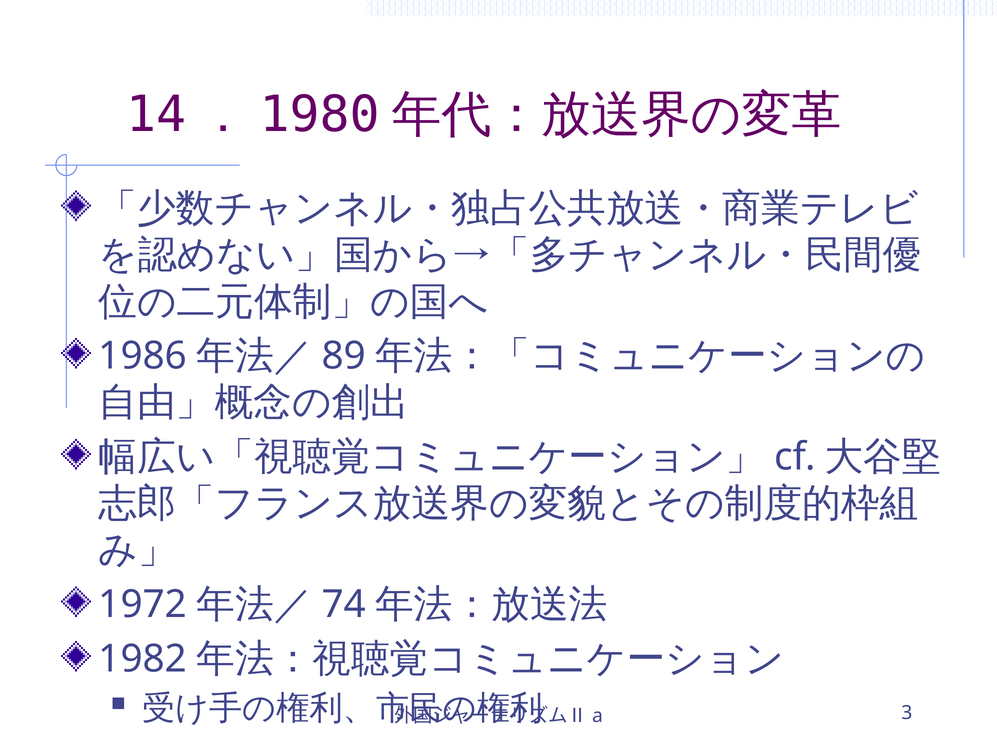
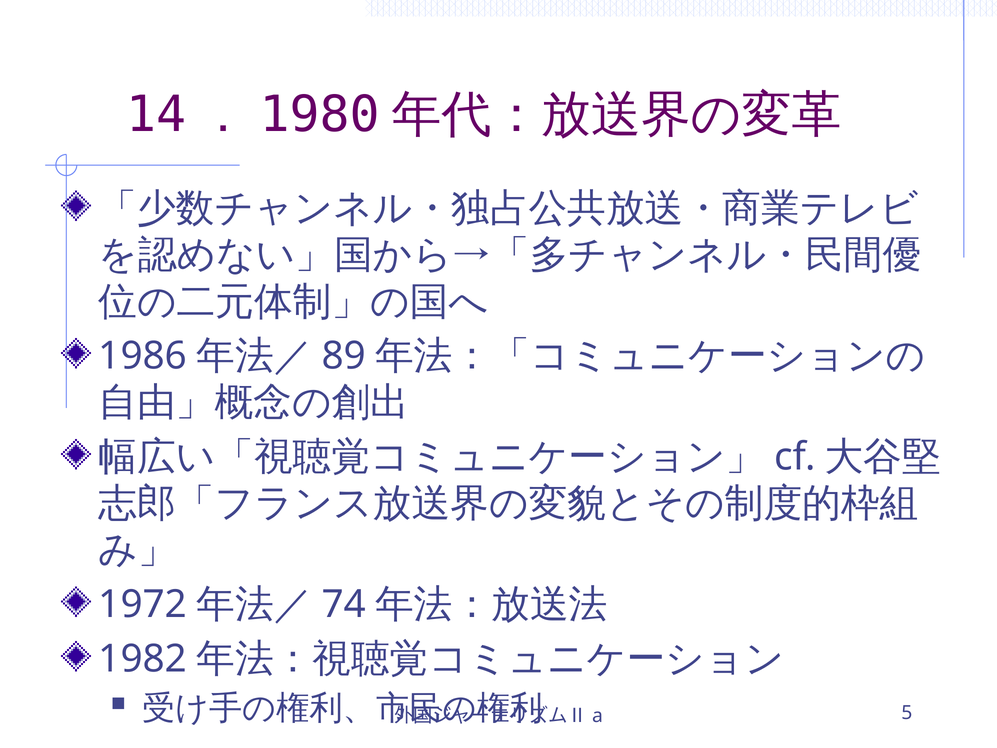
3: 3 -> 5 (907, 713)
